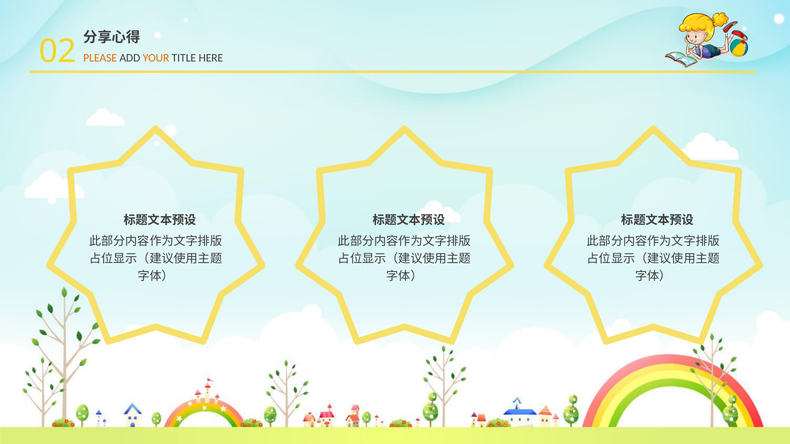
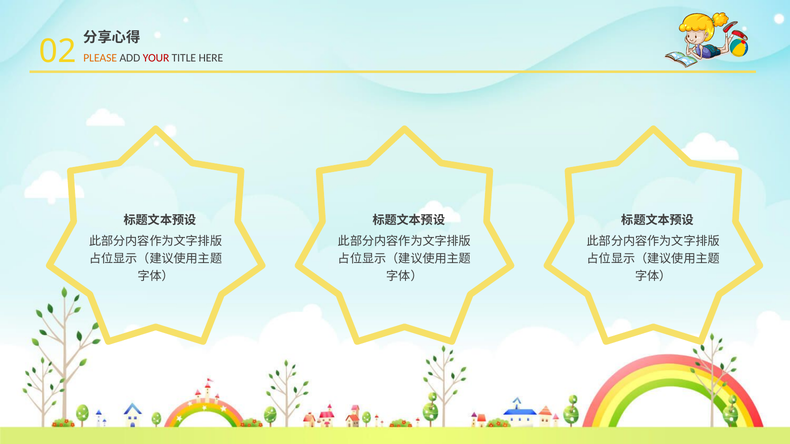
YOUR colour: orange -> red (156, 58)
